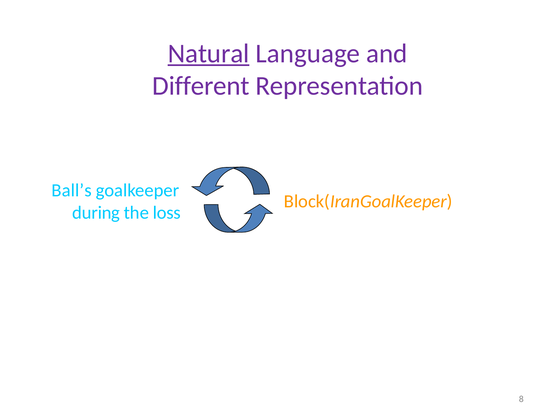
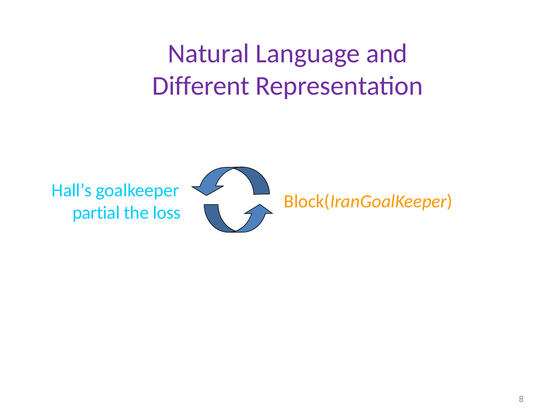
Natural underline: present -> none (209, 53)
Ball’s: Ball’s -> Hall’s (72, 190)
during: during -> partial (96, 213)
